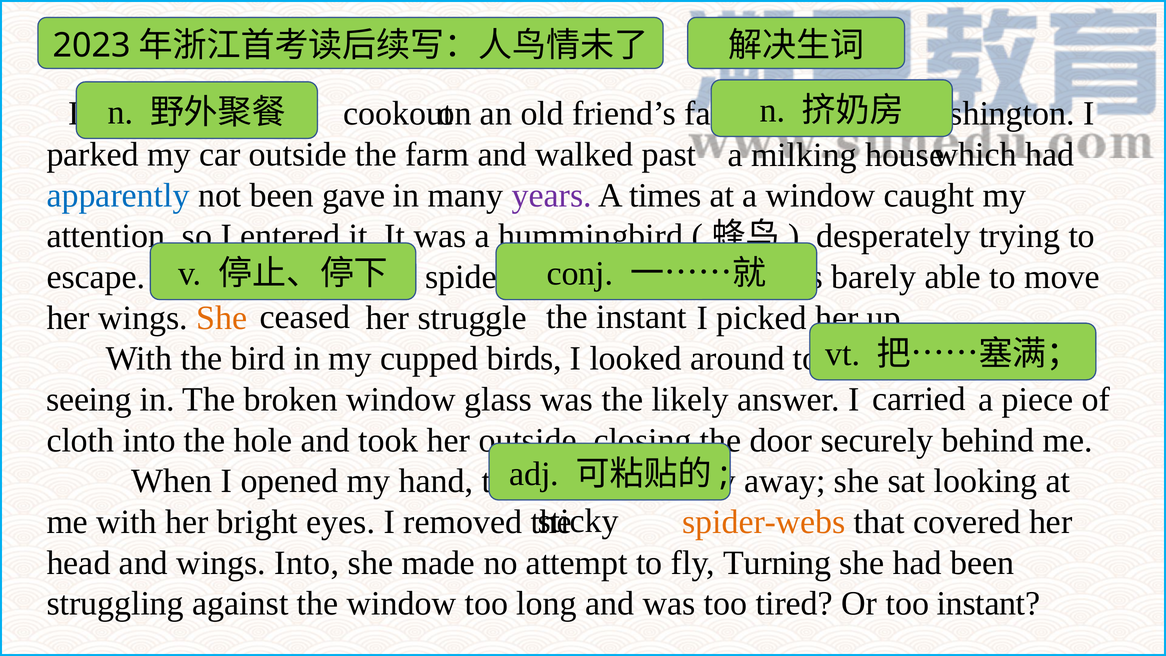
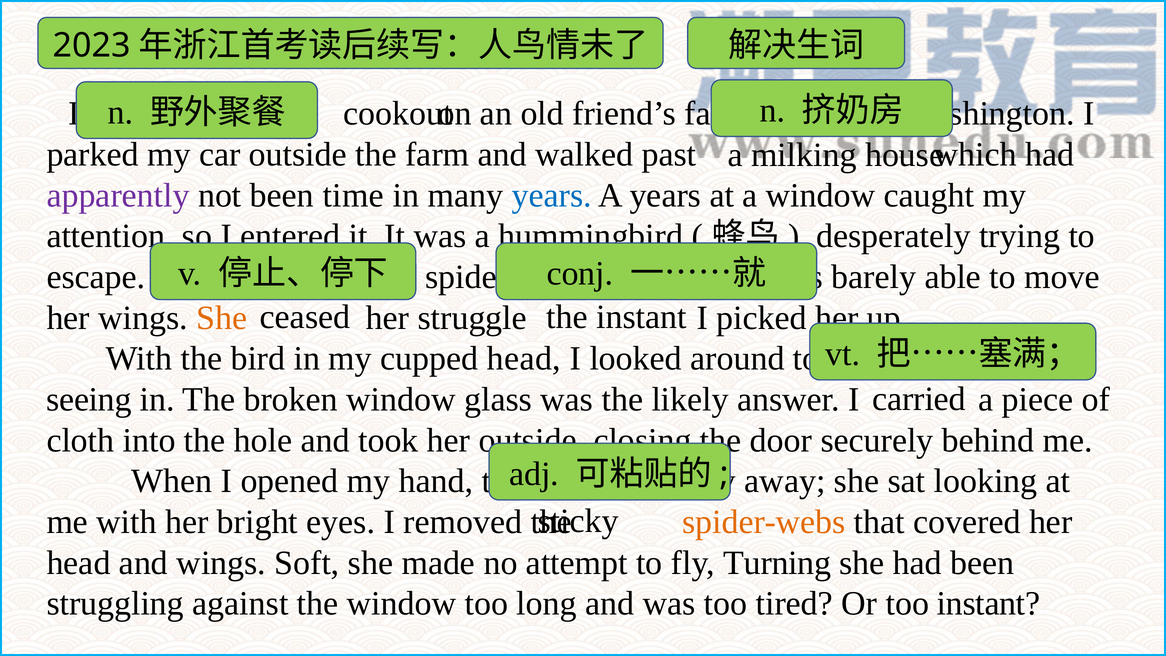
apparently colour: blue -> purple (118, 195)
gave: gave -> time (353, 195)
years colour: purple -> blue (552, 195)
A times: times -> years (665, 195)
cupped birds: birds -> head (524, 359)
wings Into: Into -> Soft (307, 563)
